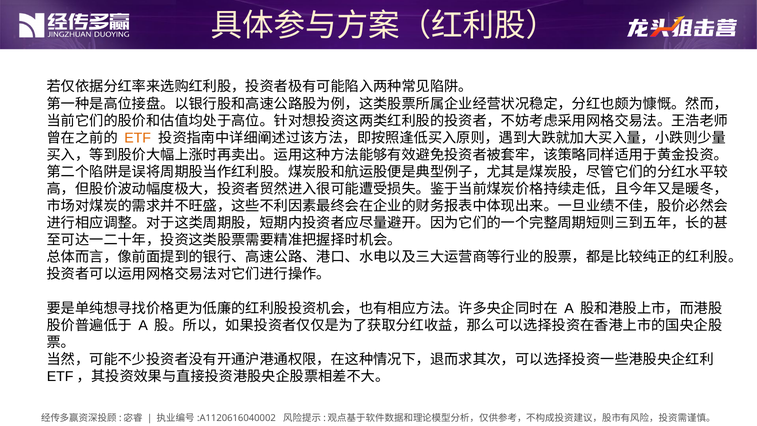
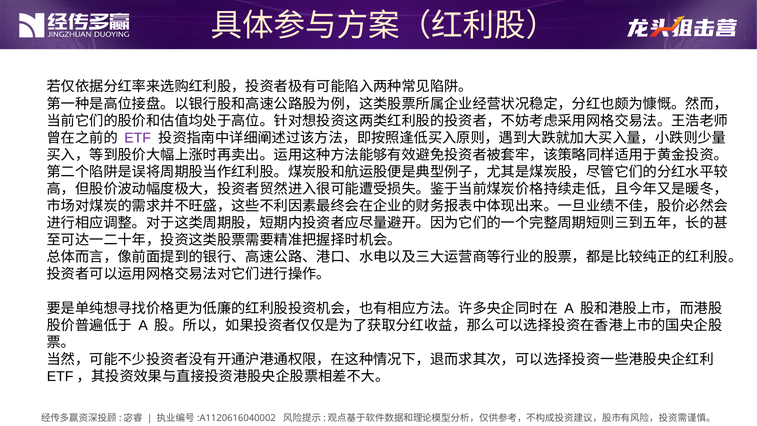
ETF colour: orange -> purple (138, 138)
